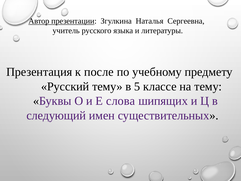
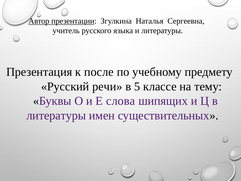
Русский тему: тему -> речи (107, 86)
следующий: следующий -> литературы (56, 115)
